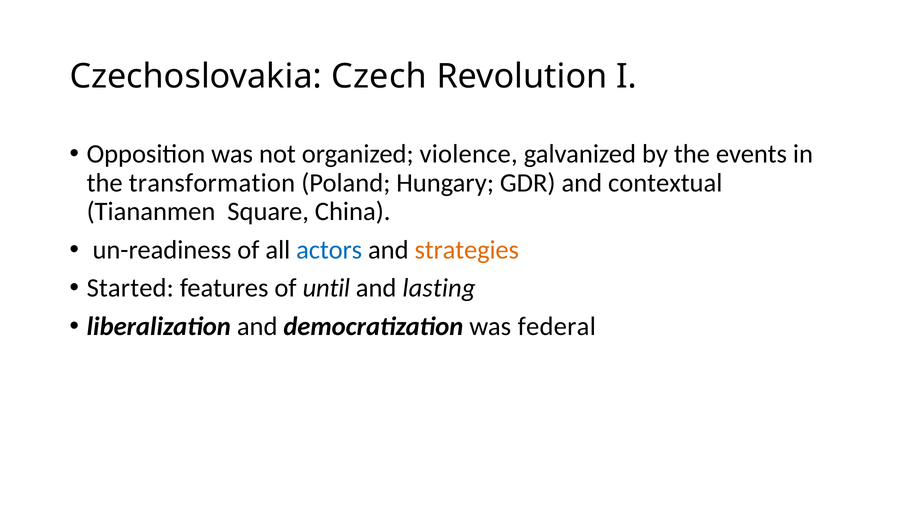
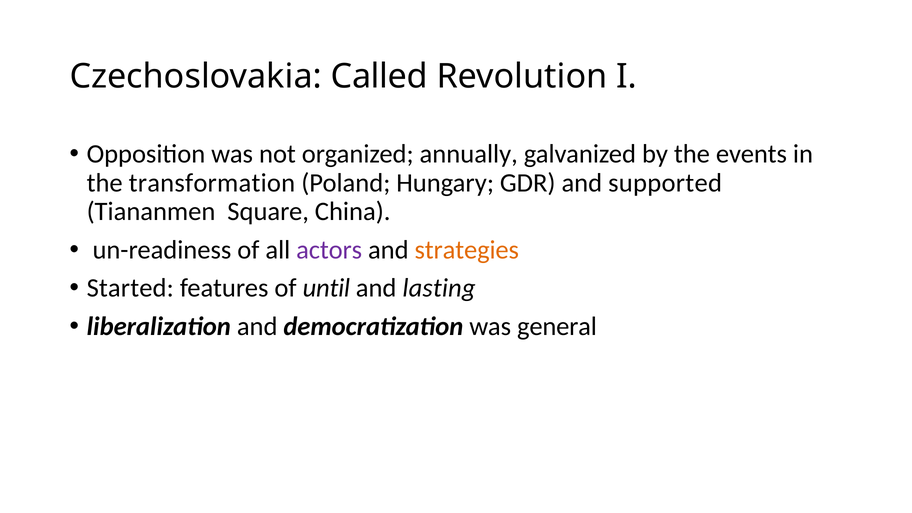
Czech: Czech -> Called (379, 77)
violence: violence -> annually (469, 154)
contextual: contextual -> supported (665, 183)
actors colour: blue -> purple (329, 250)
federal: federal -> general (557, 326)
